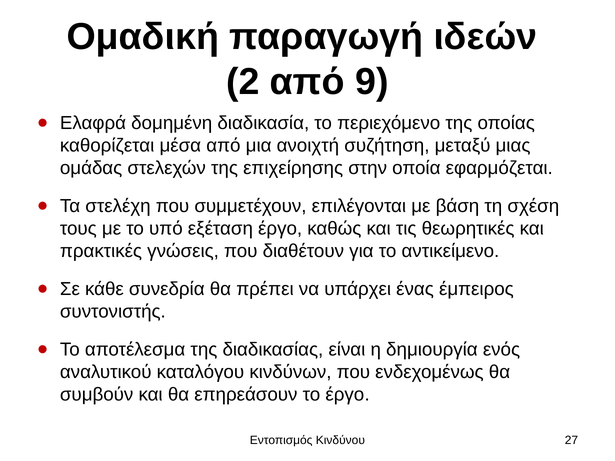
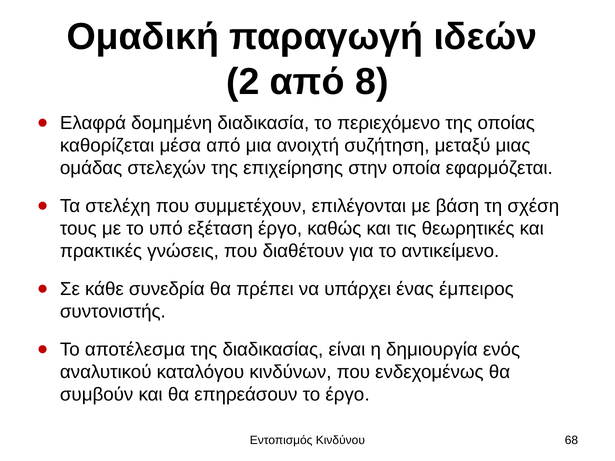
9: 9 -> 8 (372, 82)
27: 27 -> 68 (571, 441)
